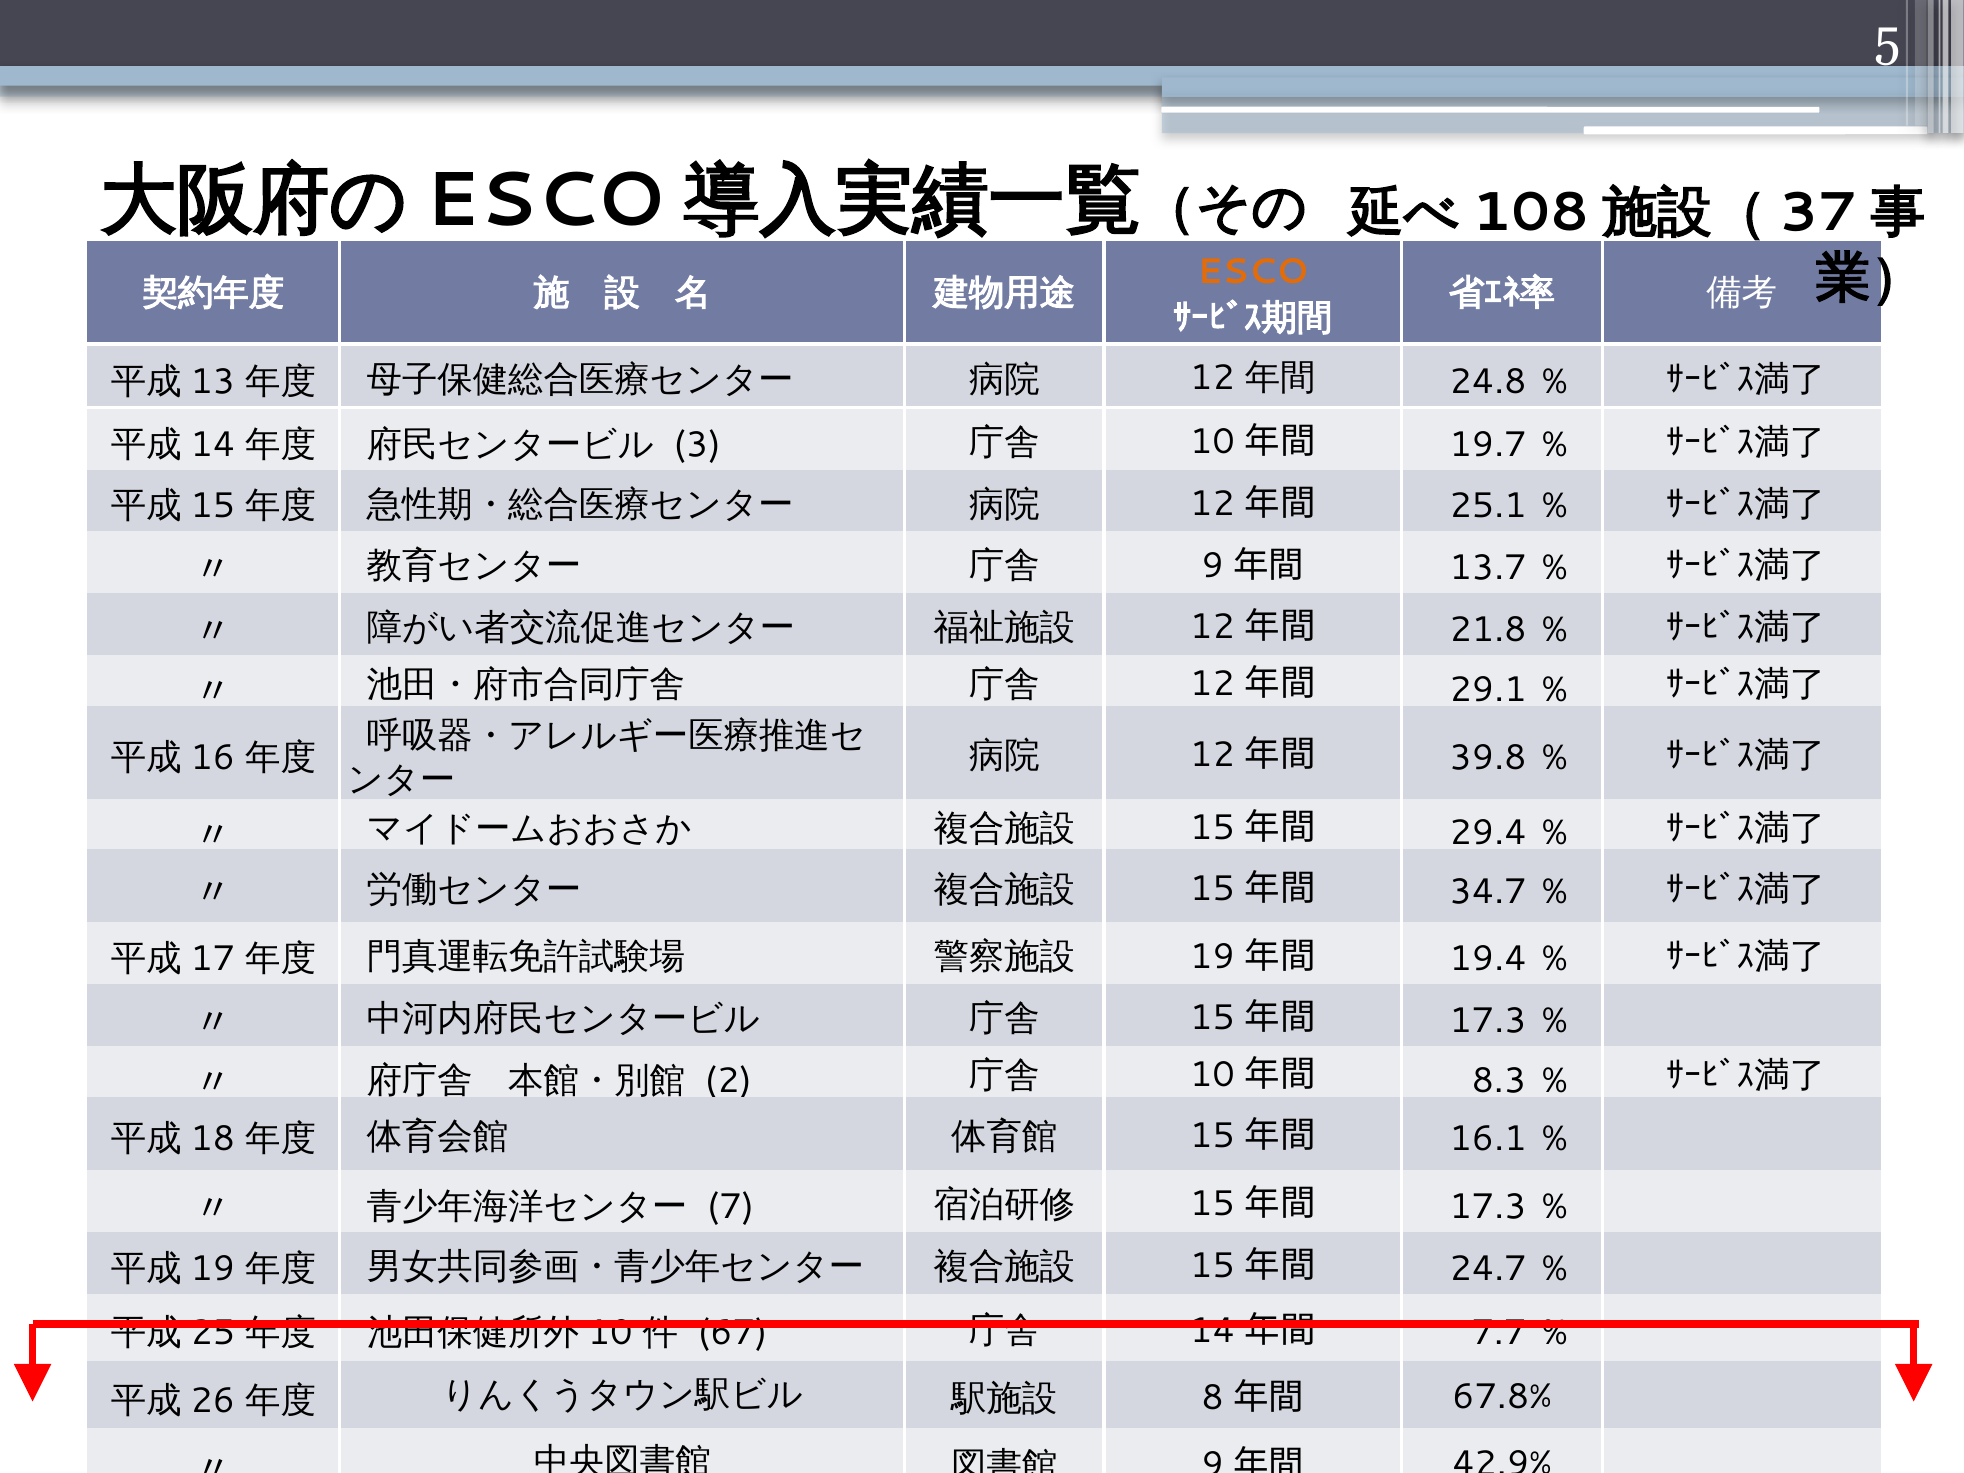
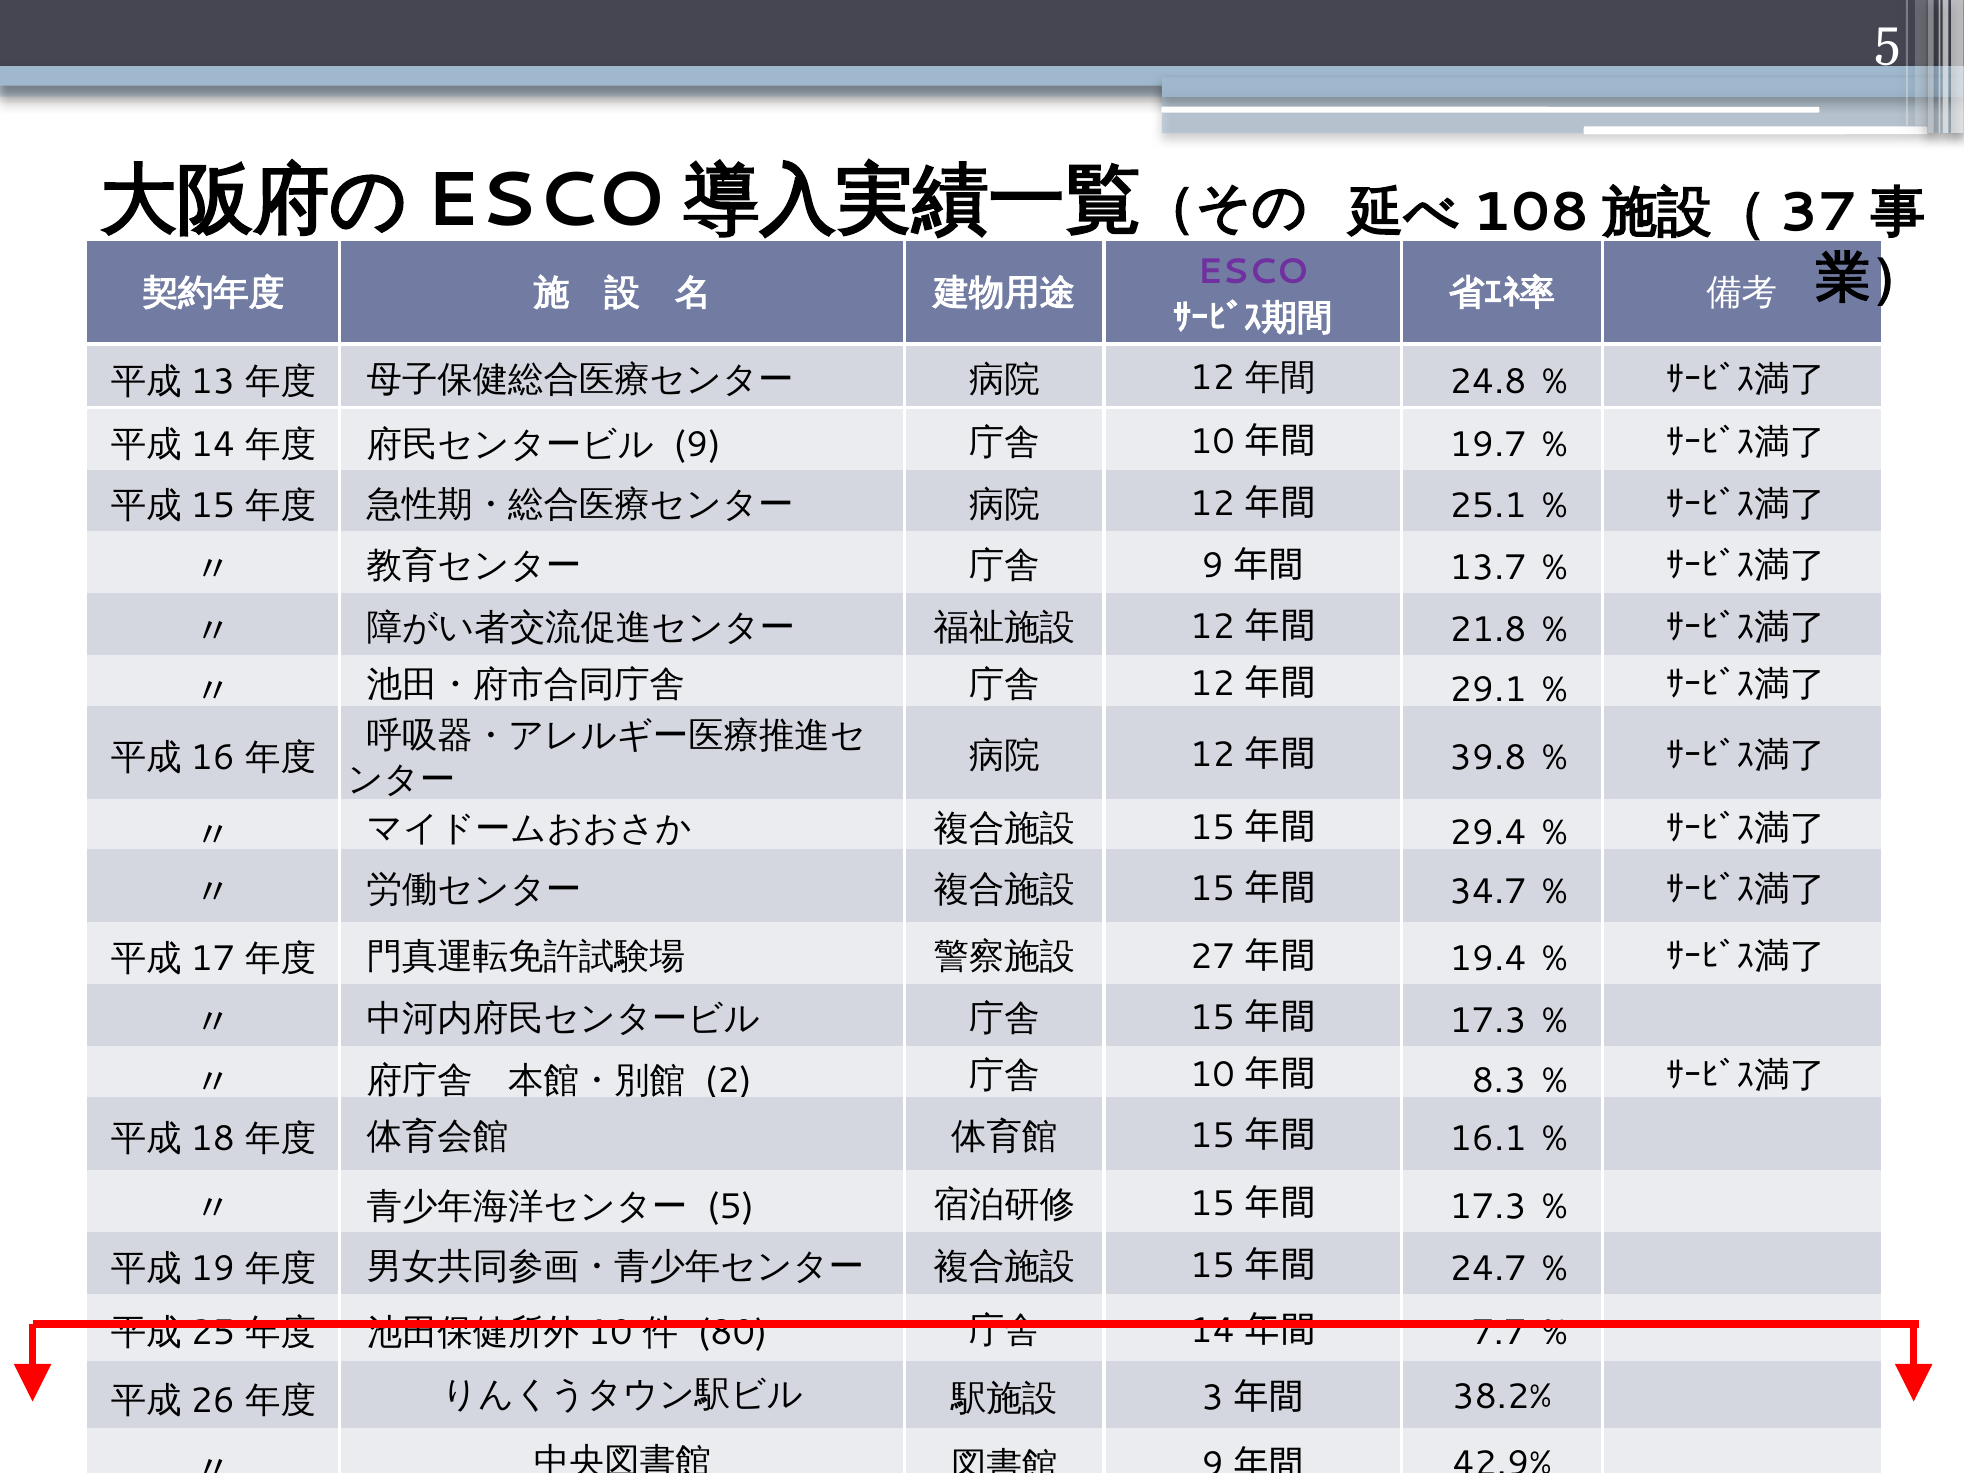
ESCO colour: orange -> purple (1253, 272)
3: 3 -> 9 (697, 444)
19: 19 -> 27 (1212, 956)
7: 7 -> 5 (731, 1207)
67: 67 -> 80 (733, 1333)
8: 8 -> 3 (1213, 1398)
67.8%: 67.8% -> 38.2% (1502, 1396)
